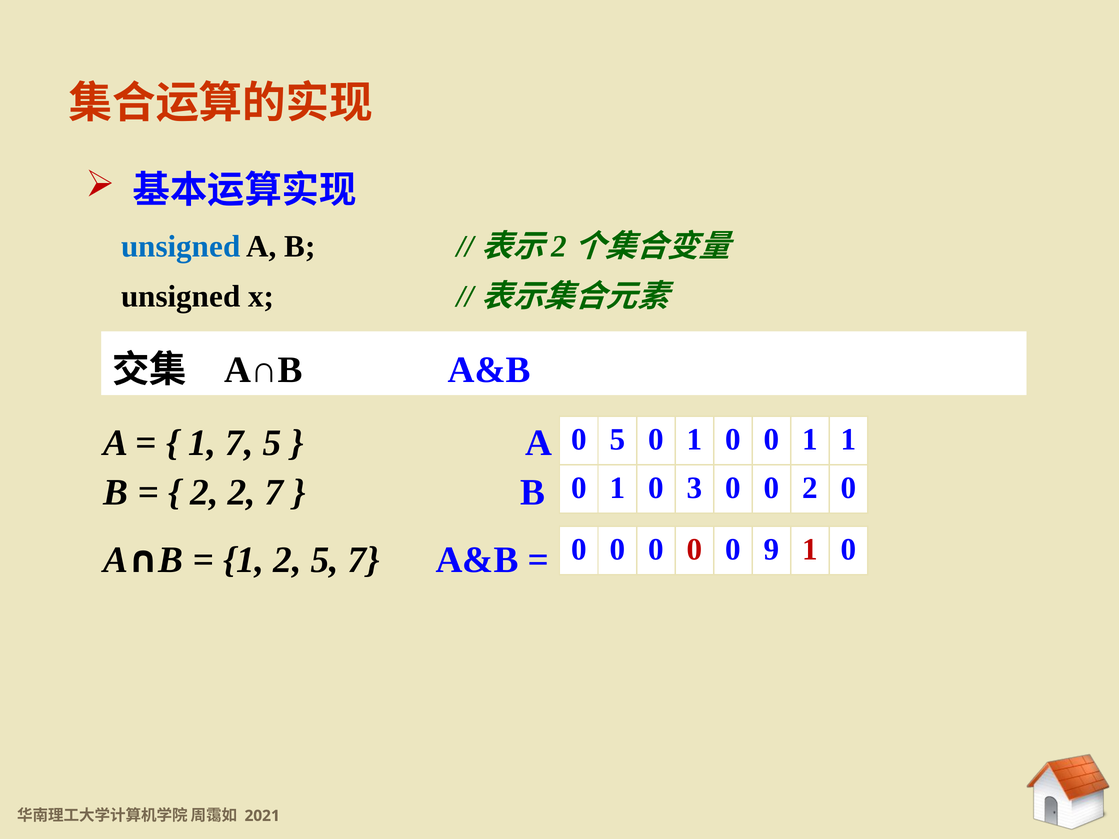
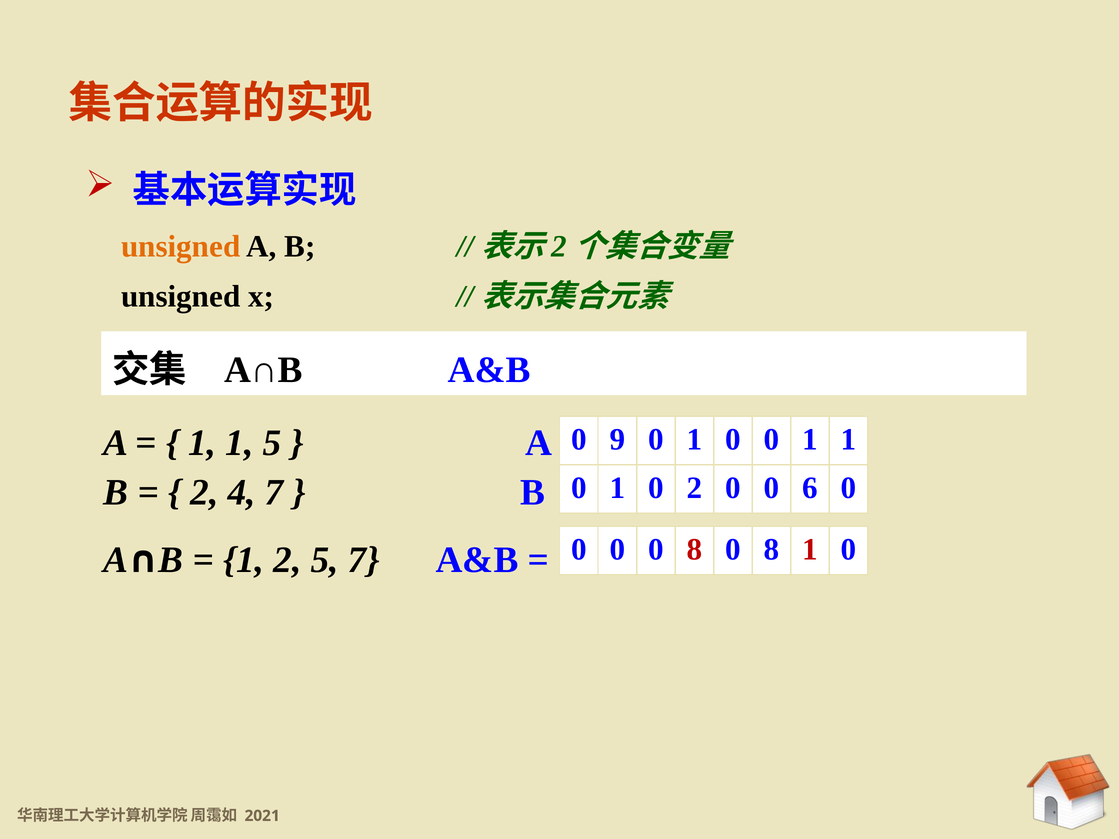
unsigned colour: blue -> orange (181, 247)
0 5: 5 -> 9 (617, 439)
7: 7 -> 1 (239, 443)
0 3: 3 -> 2 (694, 488)
0 2: 2 -> 6 (810, 488)
2 2: 2 -> 4 (242, 493)
0: 0 -> 8 (694, 550)
9: 9 -> 8 (772, 550)
